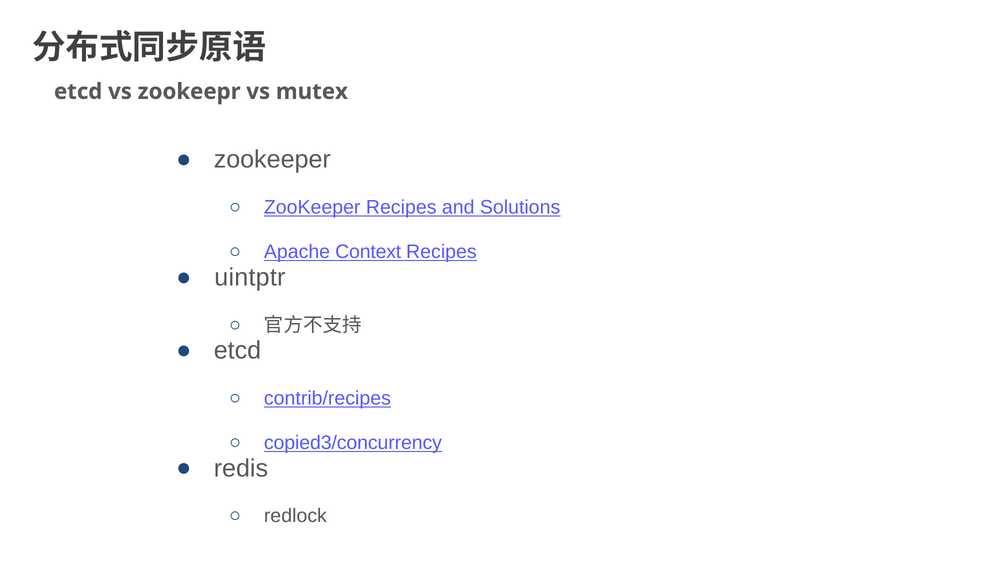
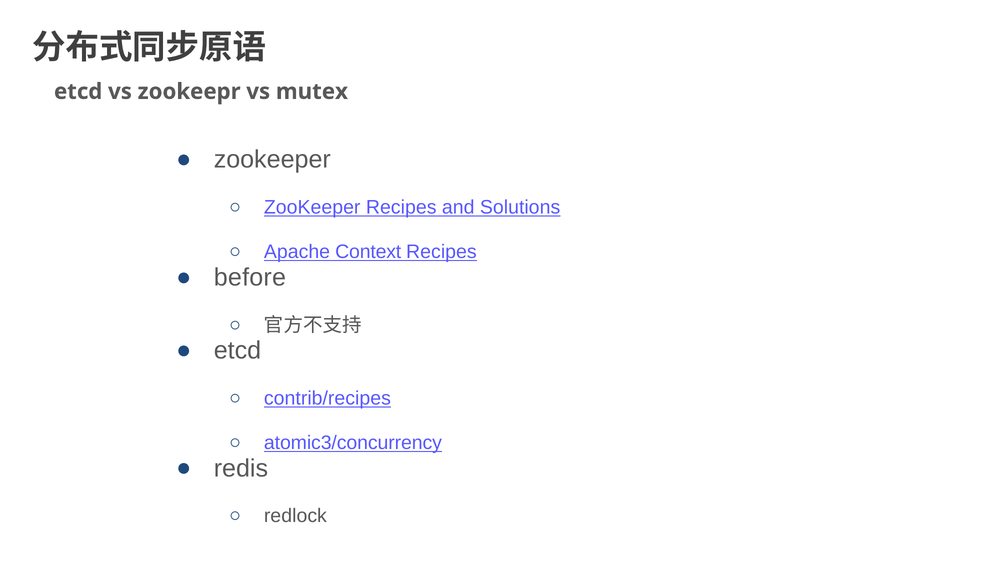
uintptr: uintptr -> before (250, 277)
copied3/concurrency: copied3/concurrency -> atomic3/concurrency (353, 442)
